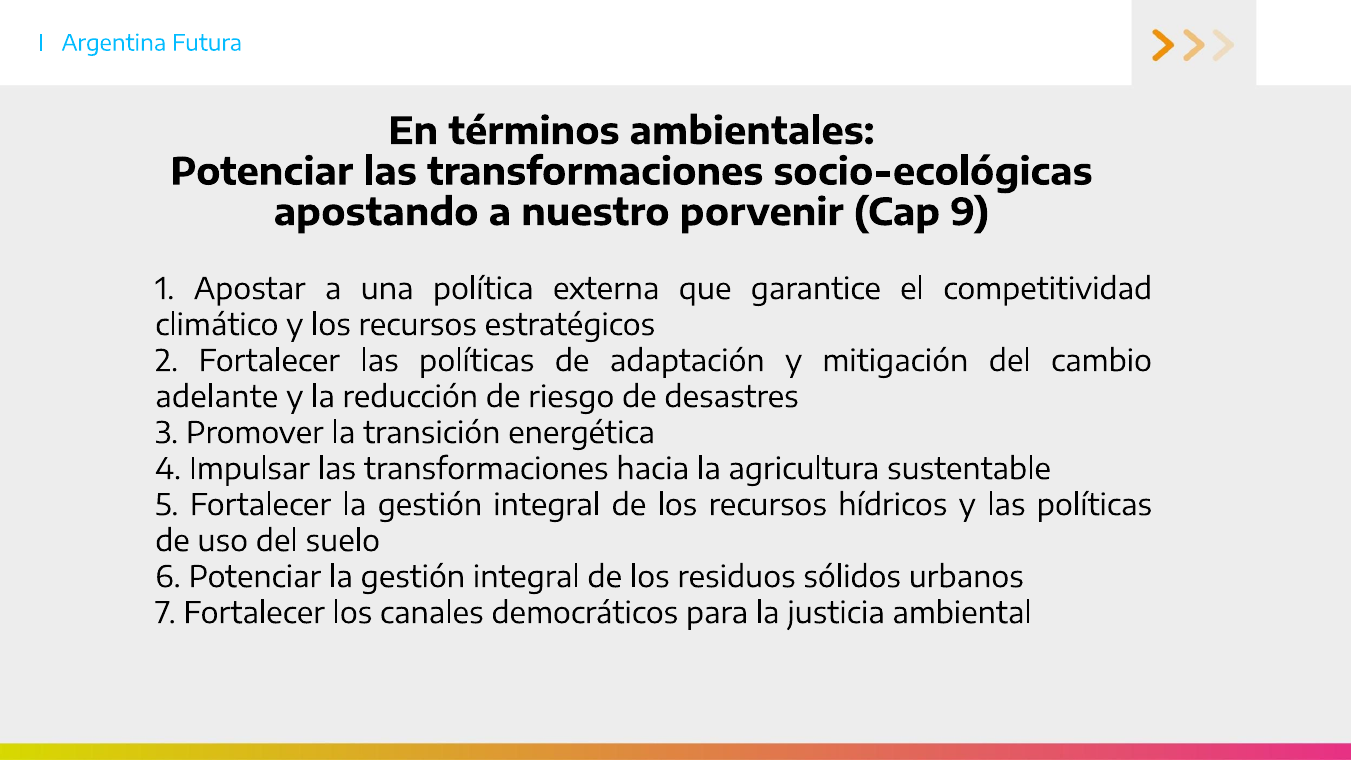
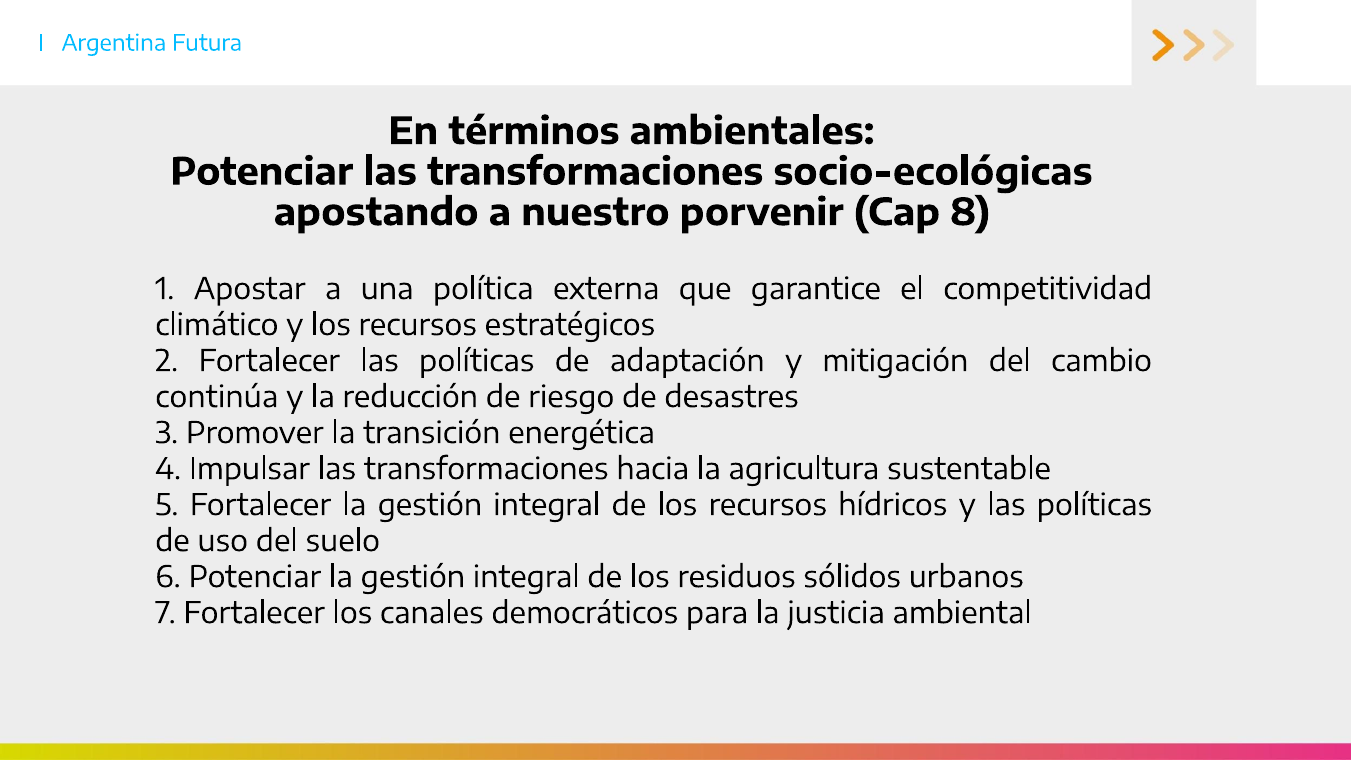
9: 9 -> 8 (970, 213)
adelante: adelante -> continúa (217, 397)
